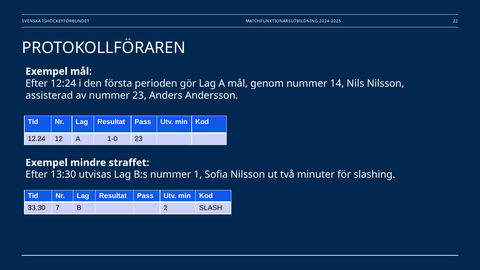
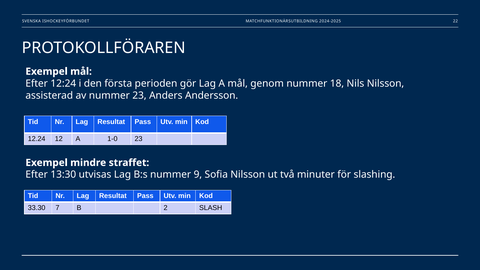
14: 14 -> 18 (337, 83)
1: 1 -> 9 (198, 175)
